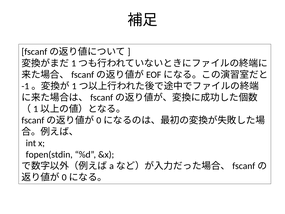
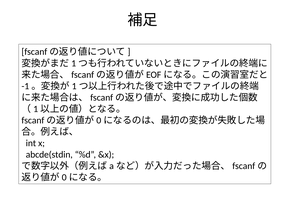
fopen(stdin: fopen(stdin -> abcde(stdin (49, 154)
